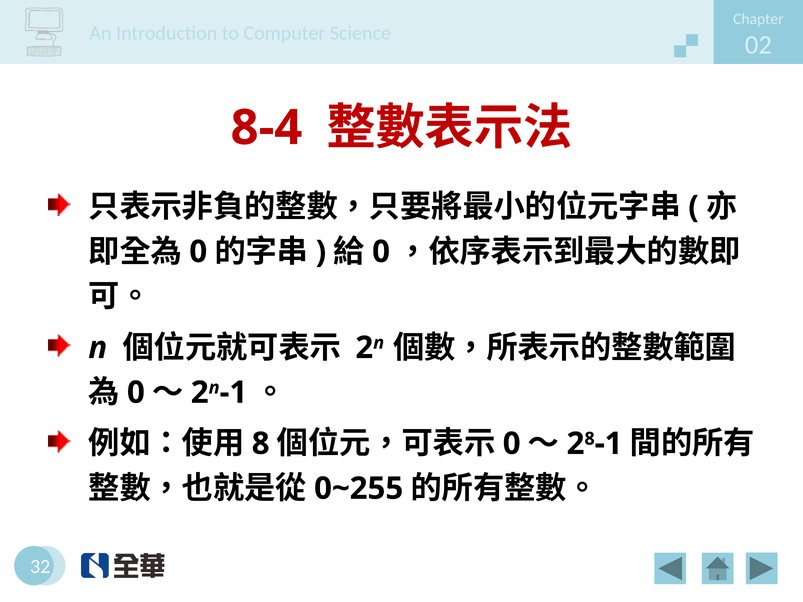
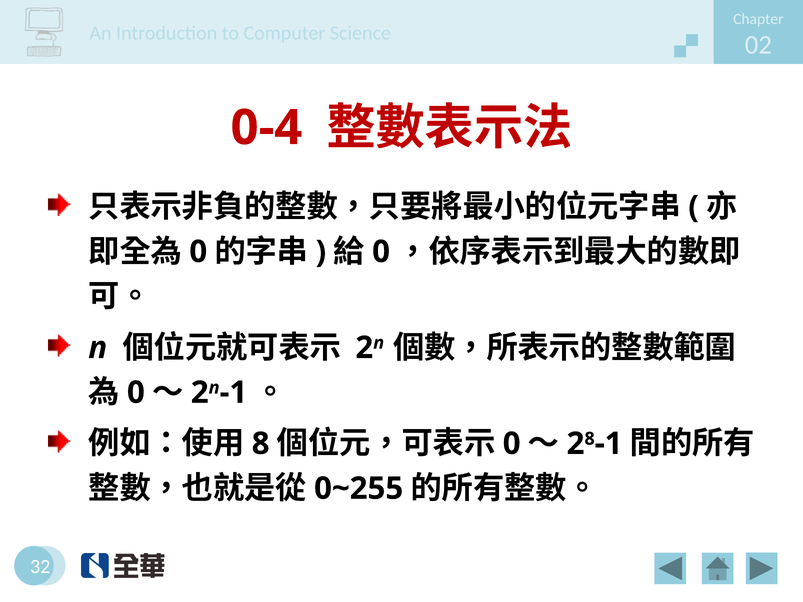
8-4: 8-4 -> 0-4 (266, 128)
